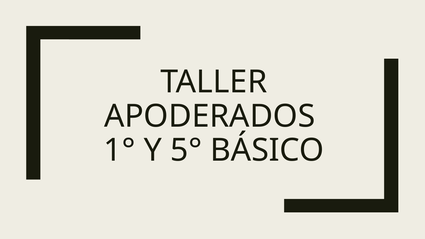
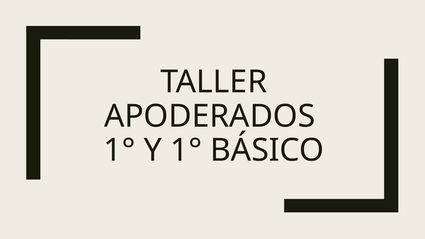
Y 5°: 5° -> 1° (186, 150)
